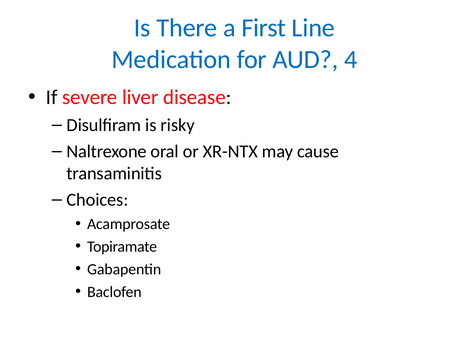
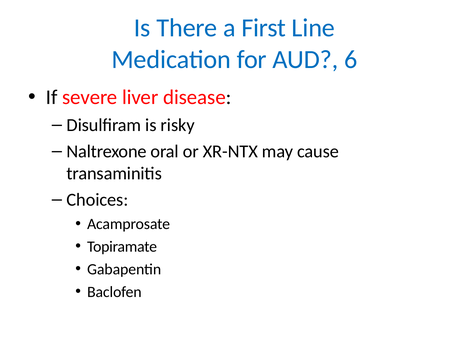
4: 4 -> 6 (351, 59)
